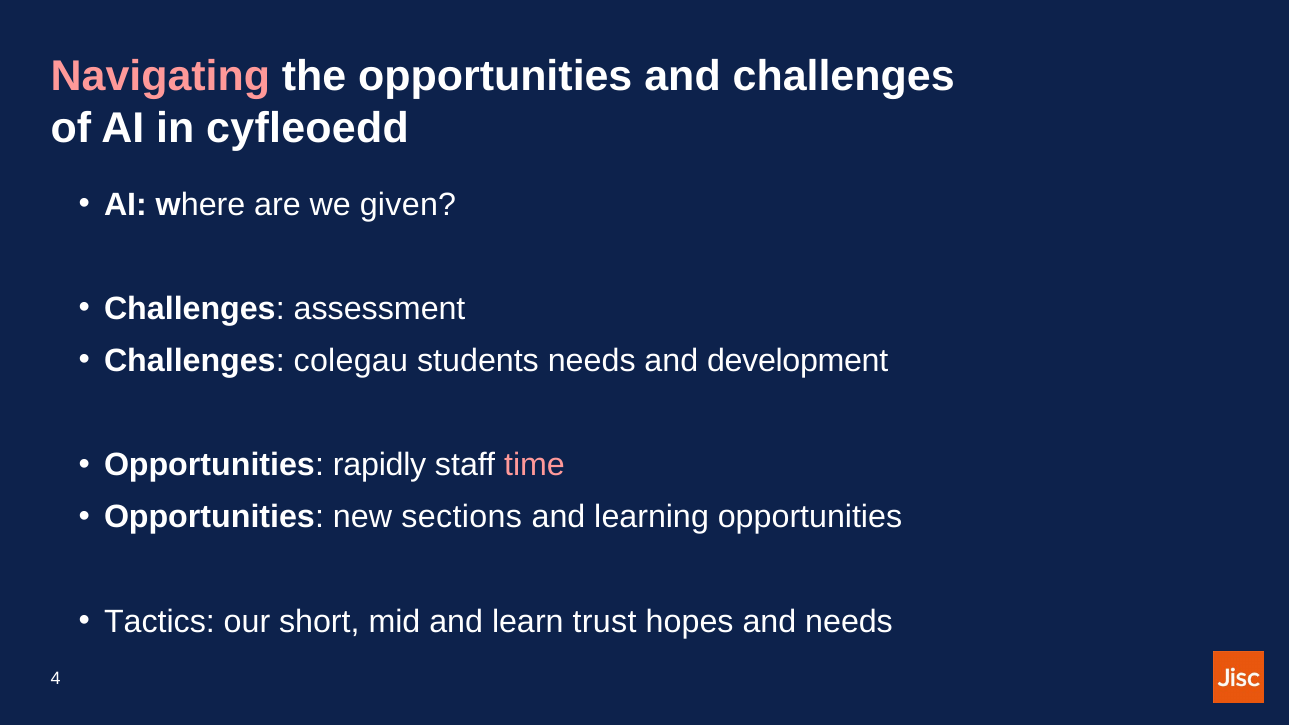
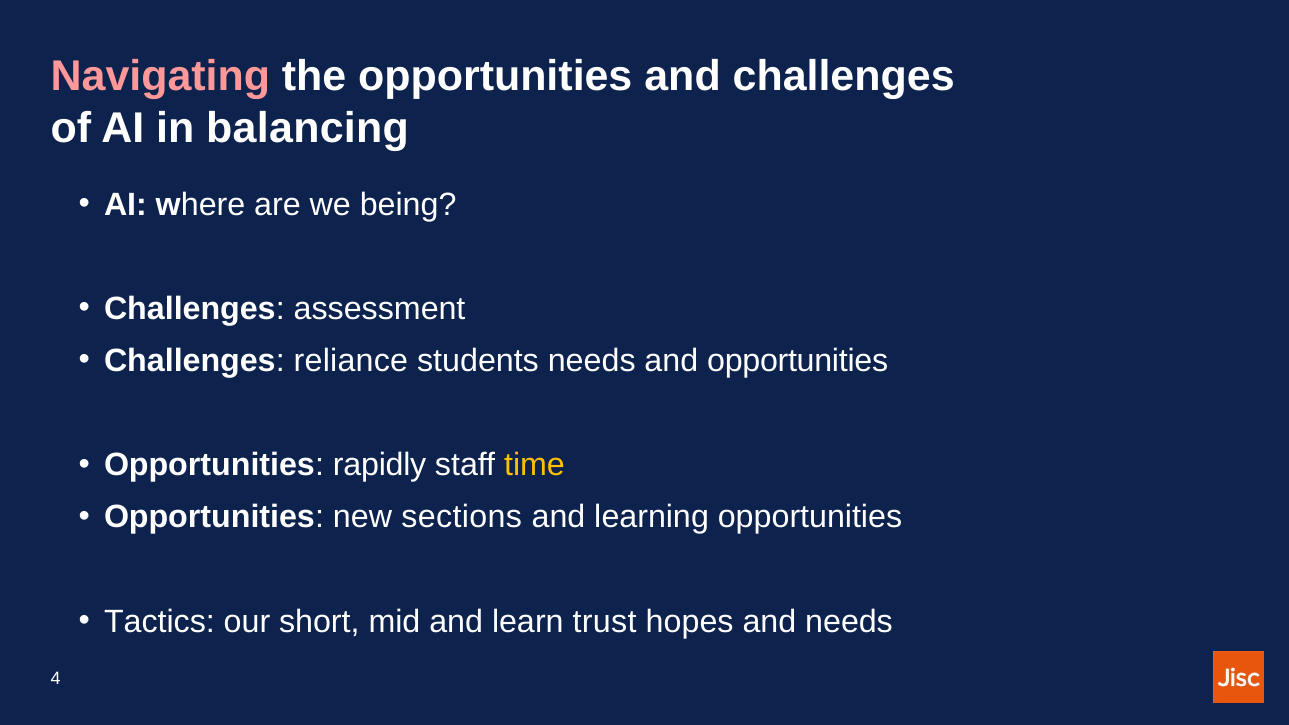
cyfleoedd: cyfleoedd -> balancing (308, 128)
given: given -> being (408, 205)
colegau: colegau -> reliance (351, 361)
and development: development -> opportunities (798, 361)
time colour: pink -> yellow (535, 465)
